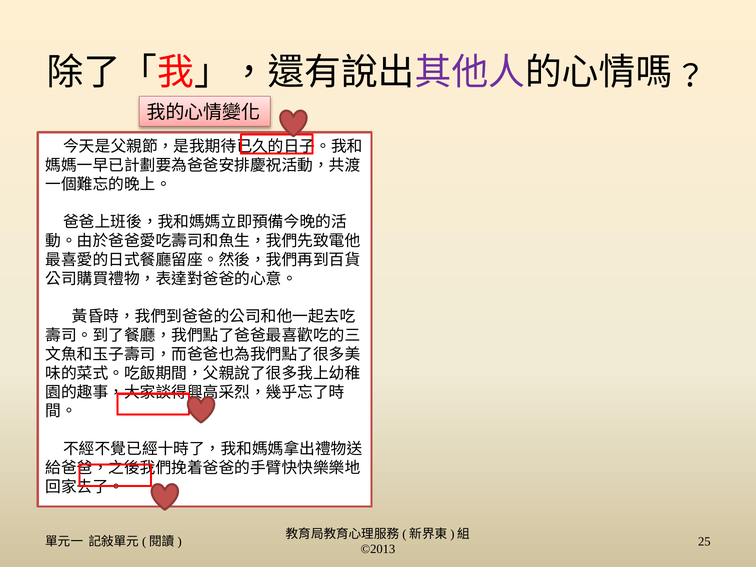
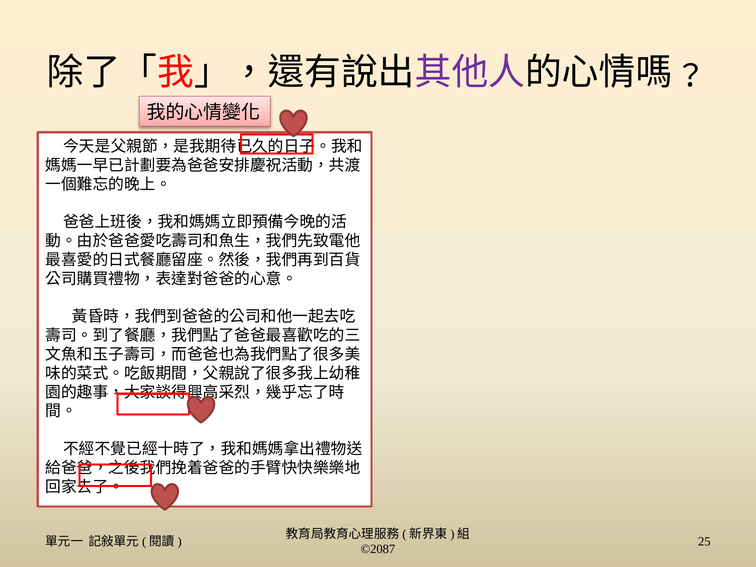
©2013: ©2013 -> ©2087 (378, 549)
